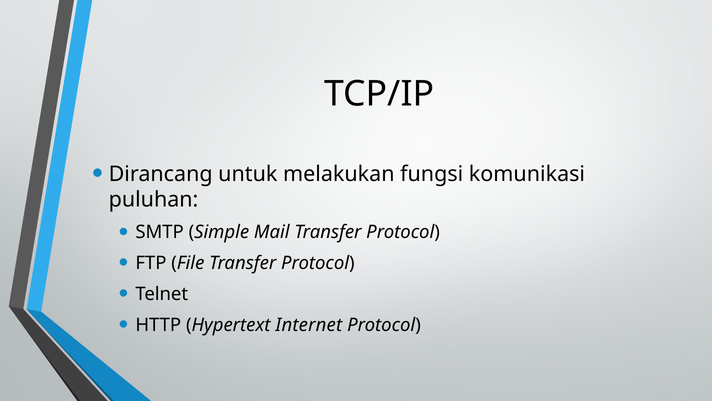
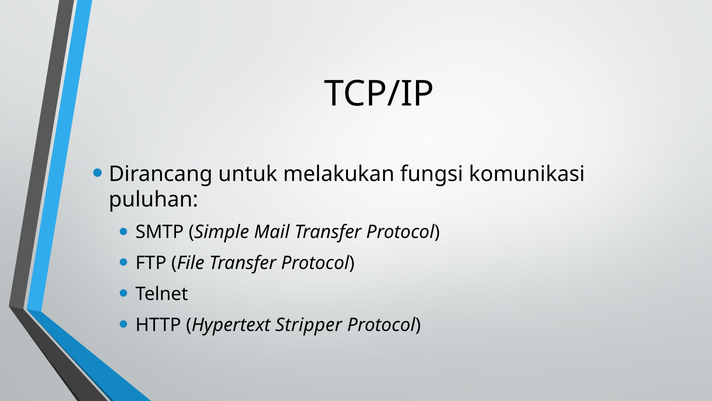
Internet: Internet -> Stripper (309, 325)
